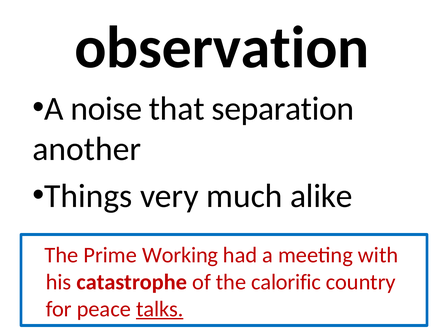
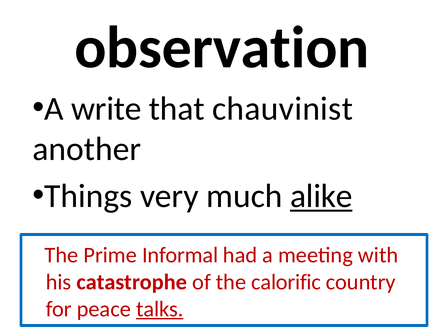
noise: noise -> write (106, 109)
separation: separation -> chauvinist (283, 109)
alike underline: none -> present (321, 196)
Working: Working -> Informal (180, 255)
